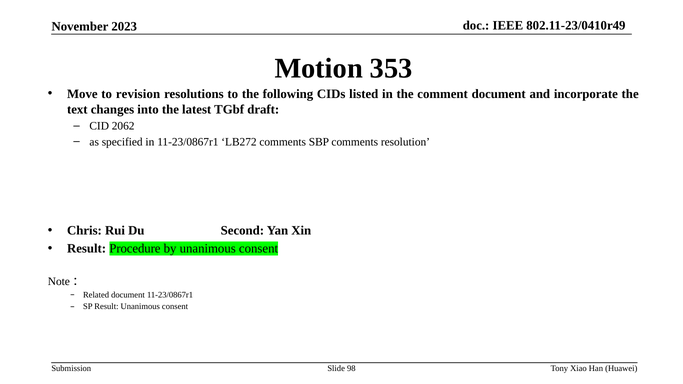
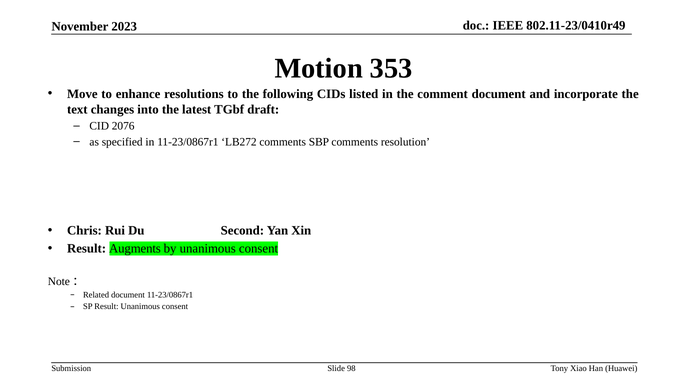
revision: revision -> enhance (138, 94)
2062: 2062 -> 2076 (123, 126)
Procedure: Procedure -> Augments (135, 249)
